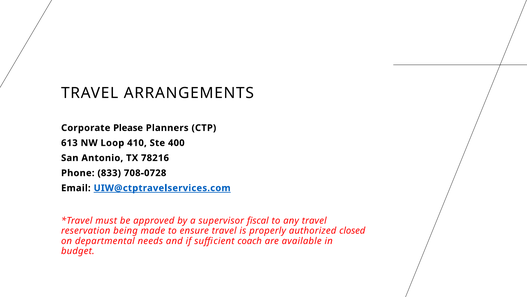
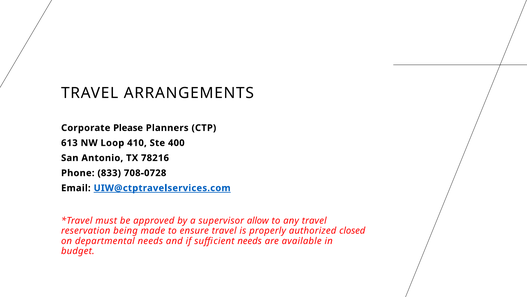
fiscal: fiscal -> allow (258, 220)
sufficient coach: coach -> needs (250, 240)
